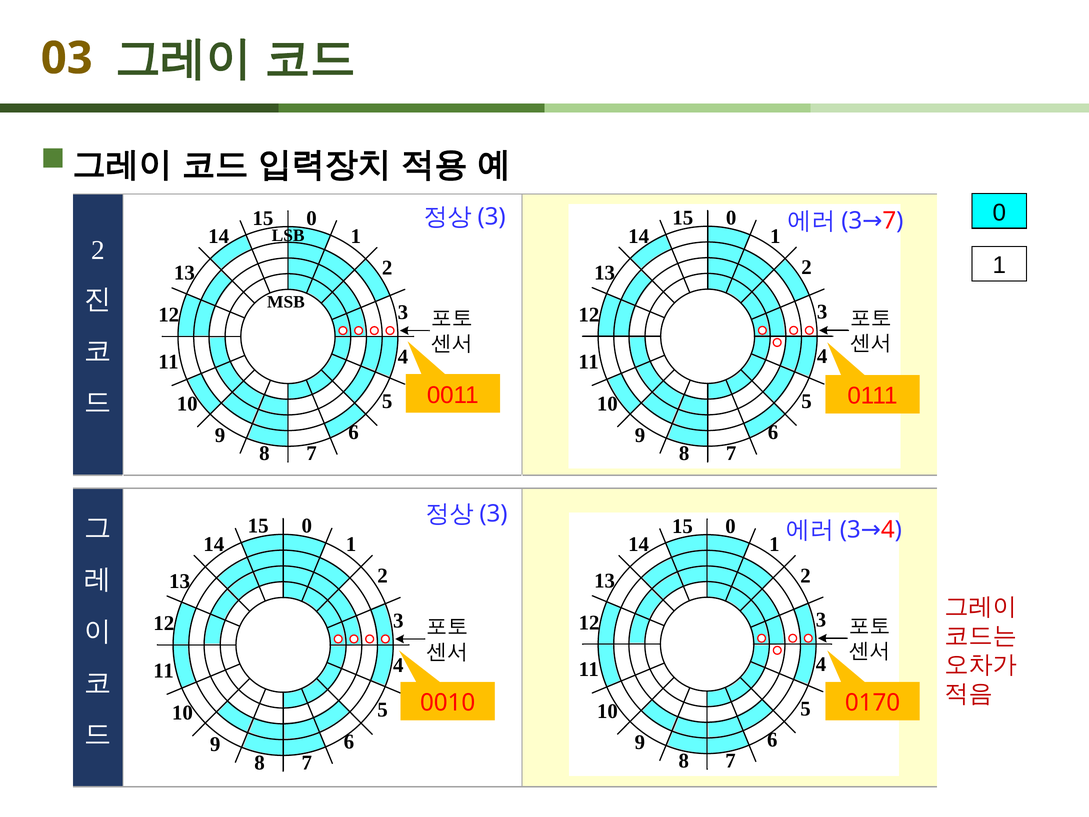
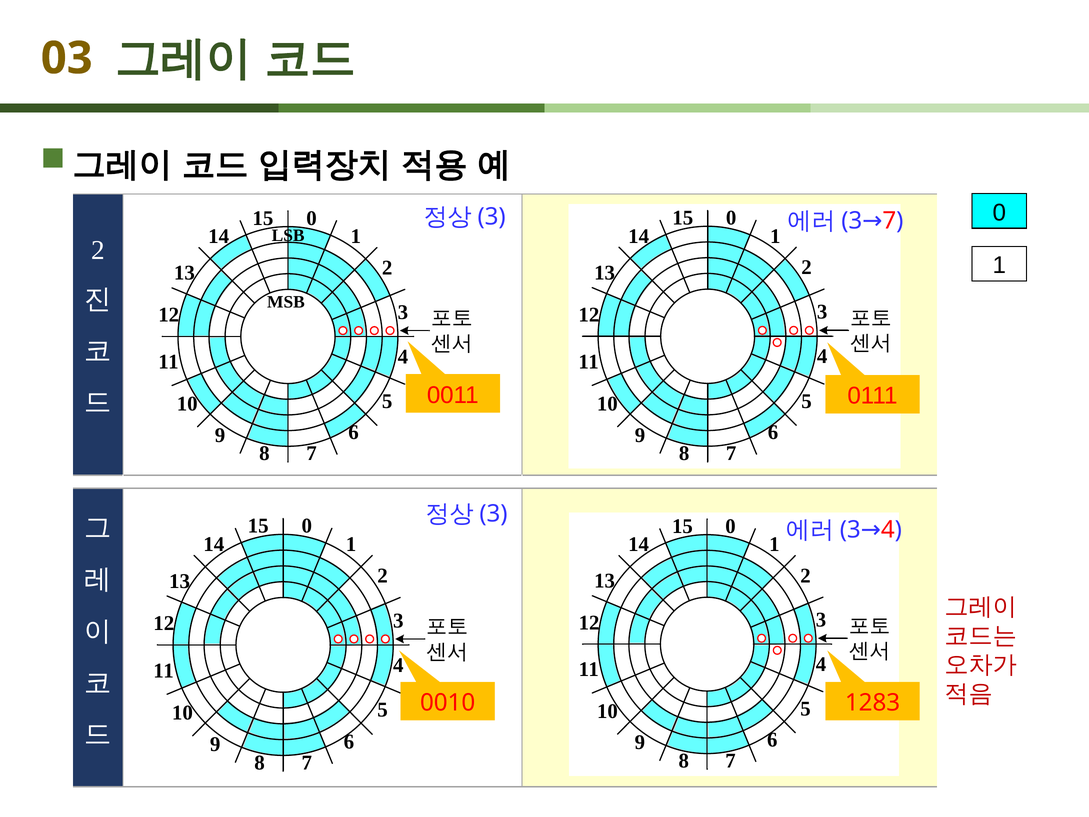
0170: 0170 -> 1283 (873, 703)
